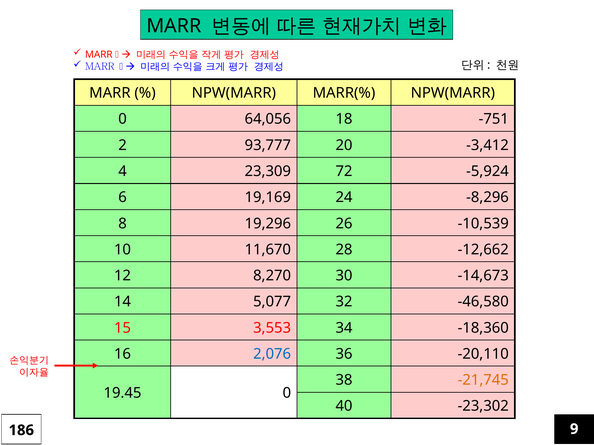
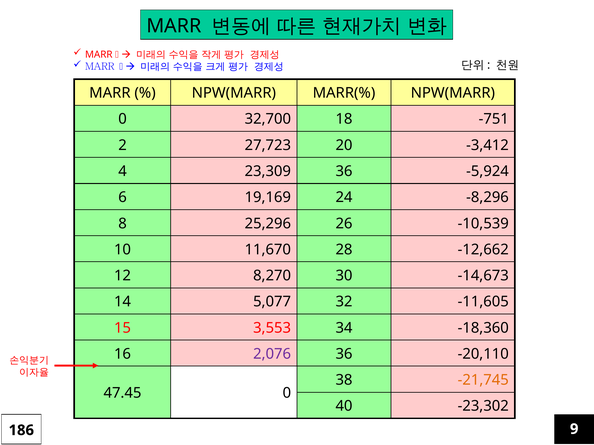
64,056: 64,056 -> 32,700 (268, 119)
93,777: 93,777 -> 27,723 (268, 145)
23,309 72: 72 -> 36 (344, 171)
19,296: 19,296 -> 25,296 (268, 224)
-46,580: -46,580 -> -11,605 (483, 302)
2,076 colour: blue -> purple (272, 354)
19.45: 19.45 -> 47.45 (122, 394)
